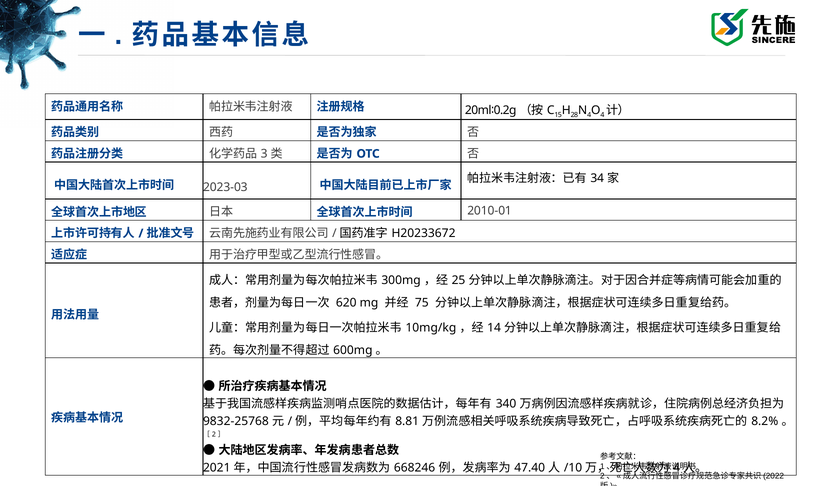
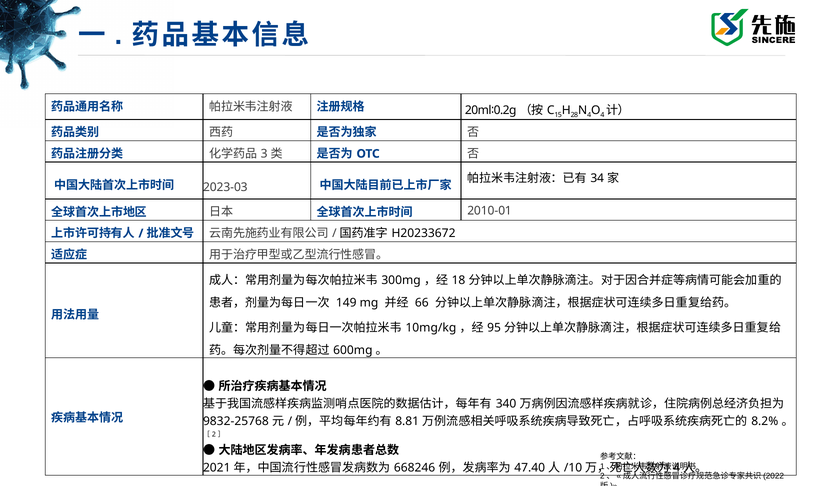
25: 25 -> 18 (459, 280)
620: 620 -> 149 (346, 303)
75: 75 -> 66 (422, 303)
14: 14 -> 95 (494, 328)
